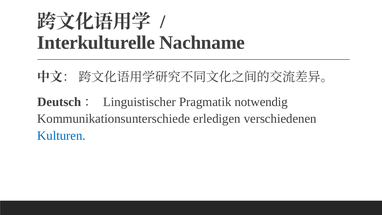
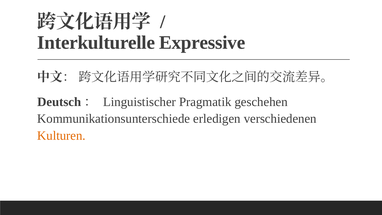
Nachname: Nachname -> Expressive (202, 43)
notwendig: notwendig -> geschehen (261, 102)
Kulturen colour: blue -> orange (61, 135)
